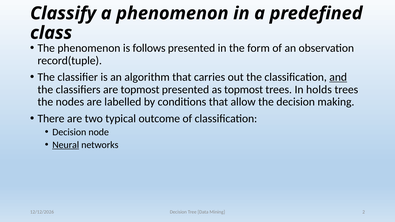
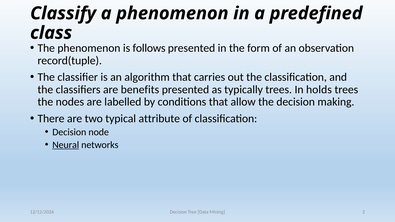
and underline: present -> none (338, 77)
are topmost: topmost -> benefits (140, 90)
as topmost: topmost -> typically (244, 90)
outcome: outcome -> attribute (159, 119)
